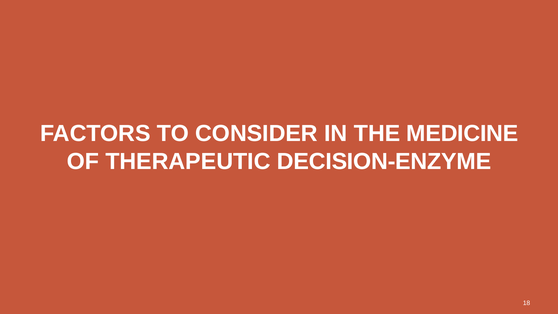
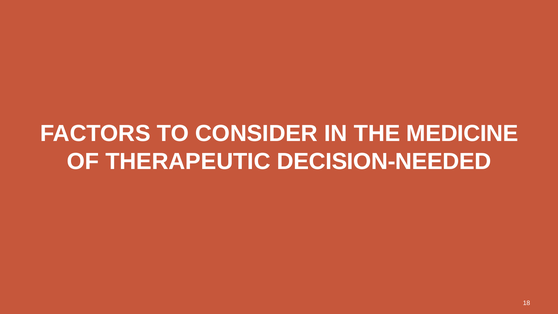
DECISION-ENZYME: DECISION-ENZYME -> DECISION-NEEDED (384, 161)
